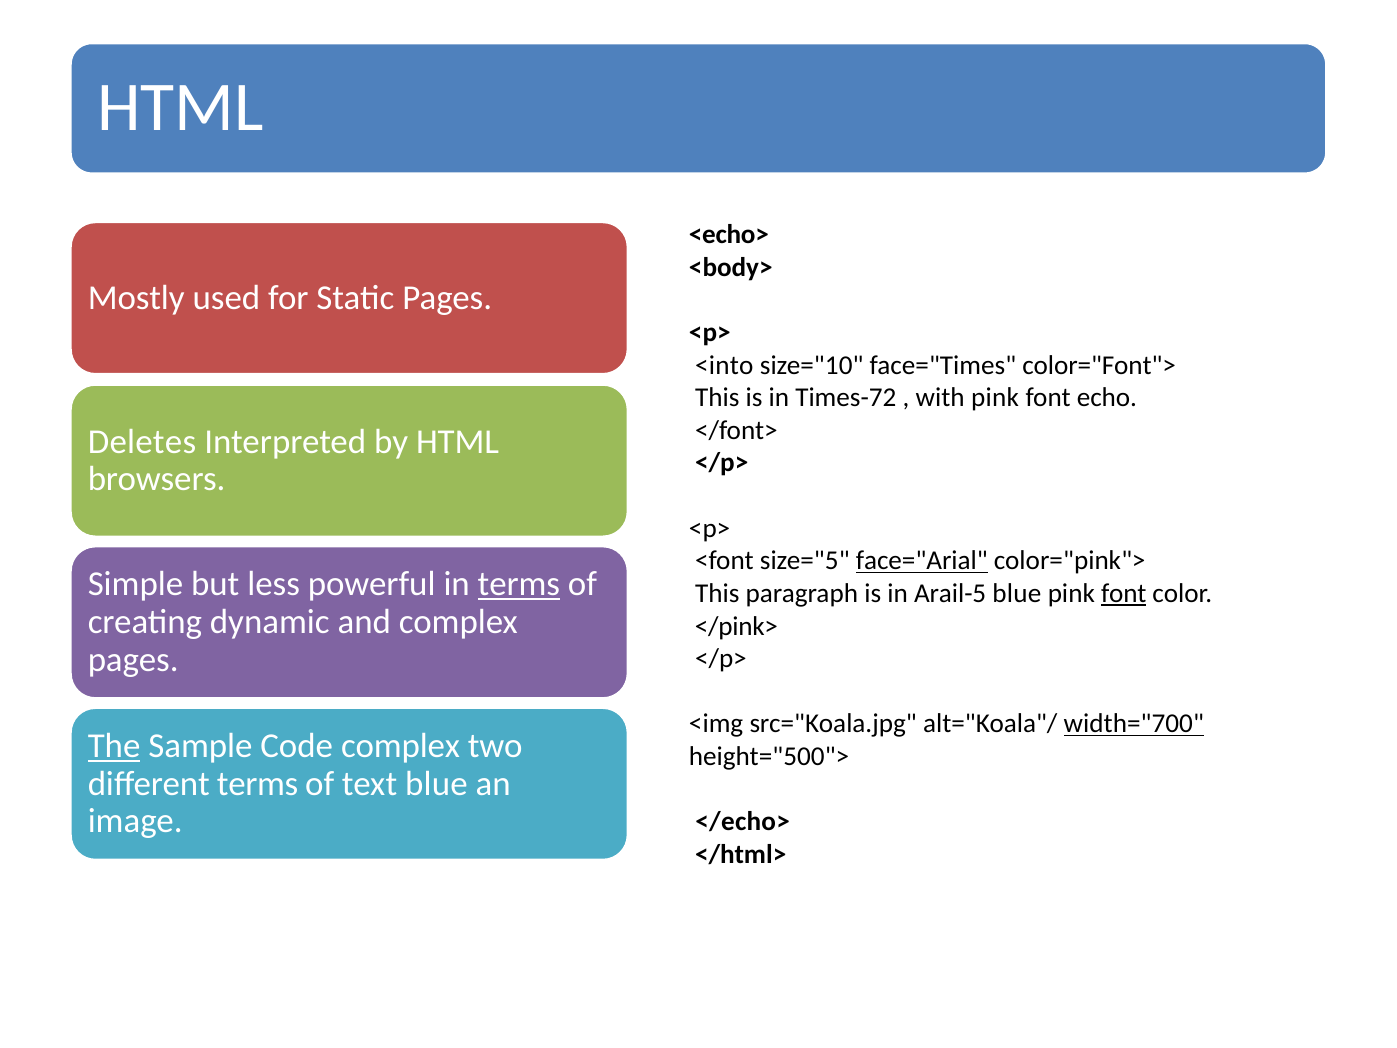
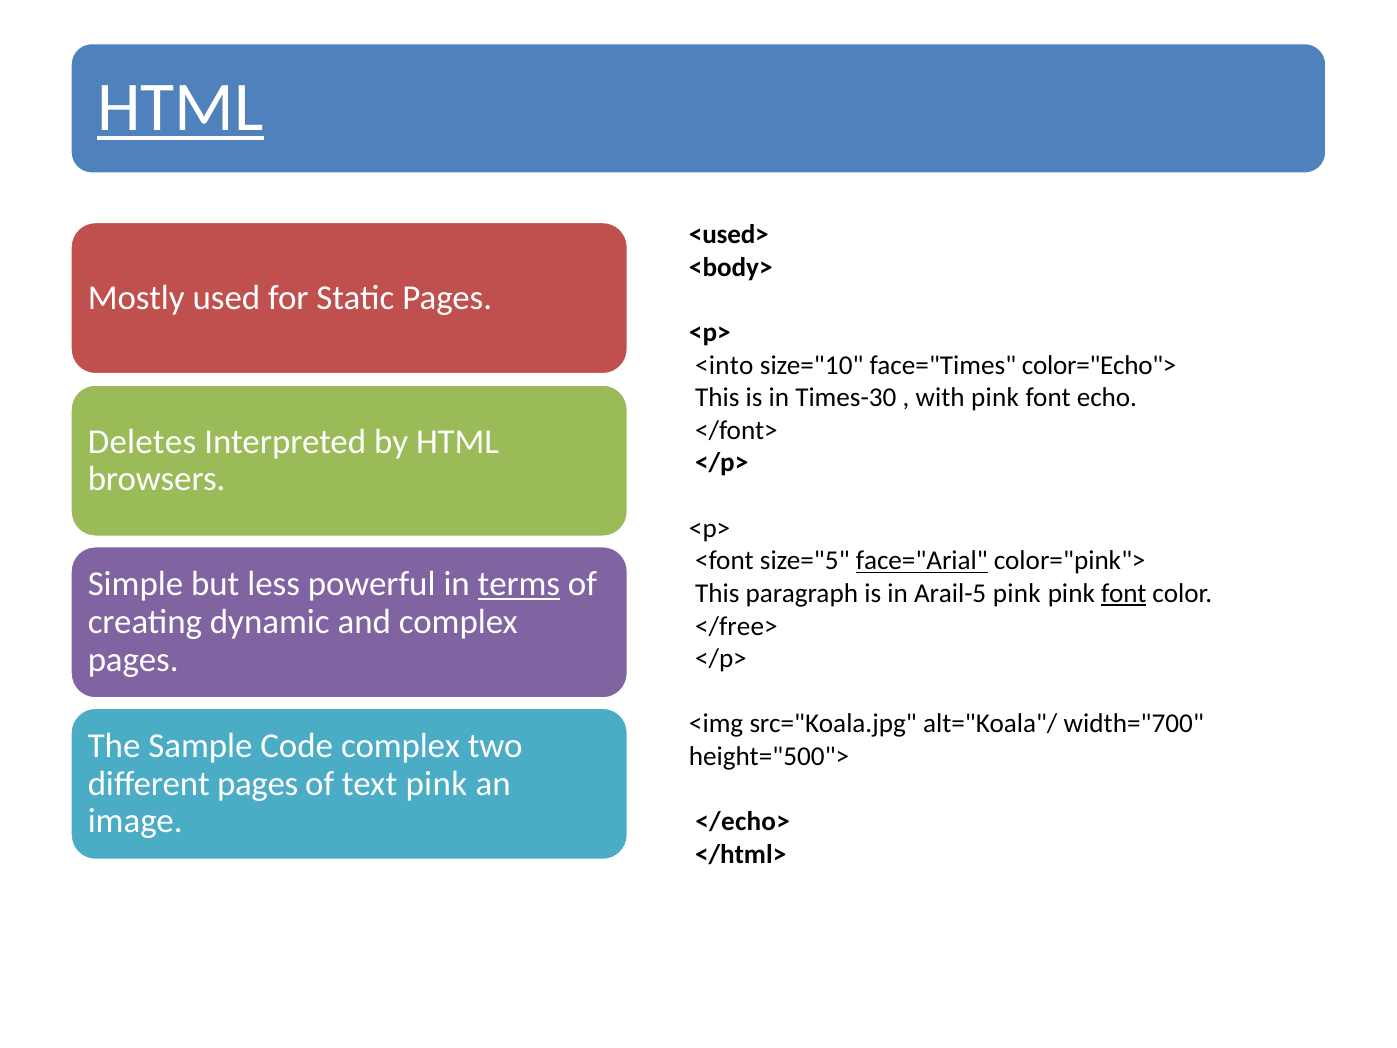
HTML underline: none -> present (180, 108)
<echo>: <echo> -> <used> (729, 235)
color="Font">: color="Font"> -> color="Echo"> (1099, 365)
Times-72: Times-72 -> Times-30 (846, 398)
Arail-5 blue: blue -> pink (1017, 593)
</pink>: </pink> -> </free> (736, 626)
width="700 underline: present -> none (1134, 724)
The underline: present -> none (114, 746)
different terms: terms -> pages (258, 783)
text blue: blue -> pink (436, 783)
